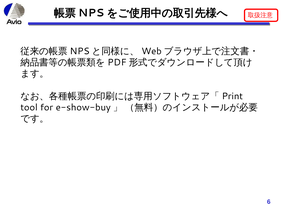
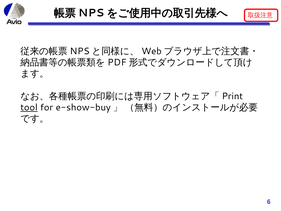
tool underline: none -> present (29, 107)
